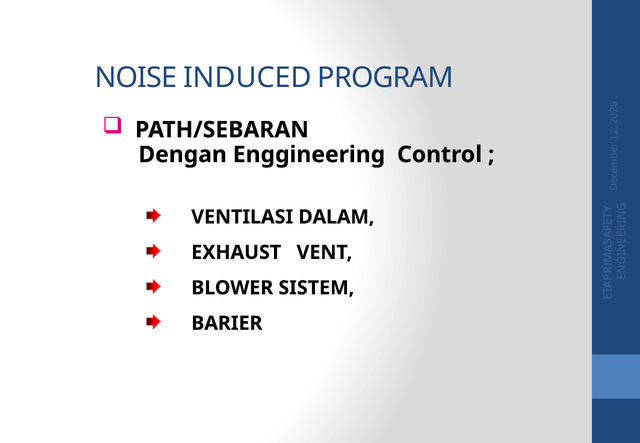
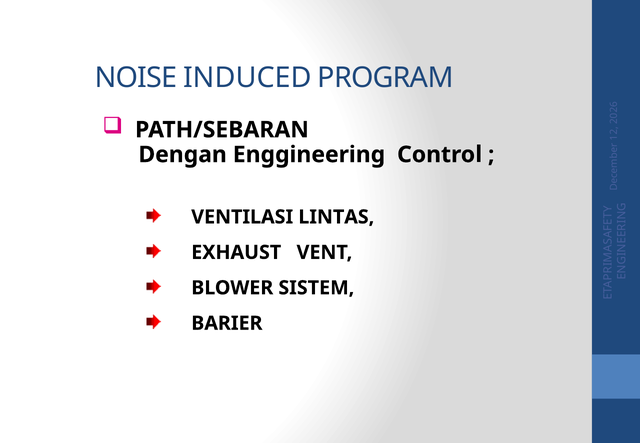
DALAM: DALAM -> LINTAS (336, 217)
